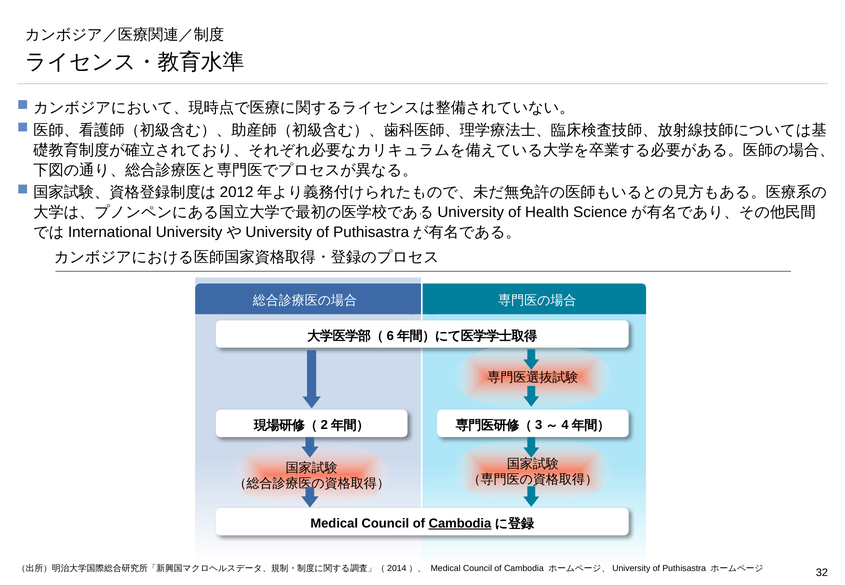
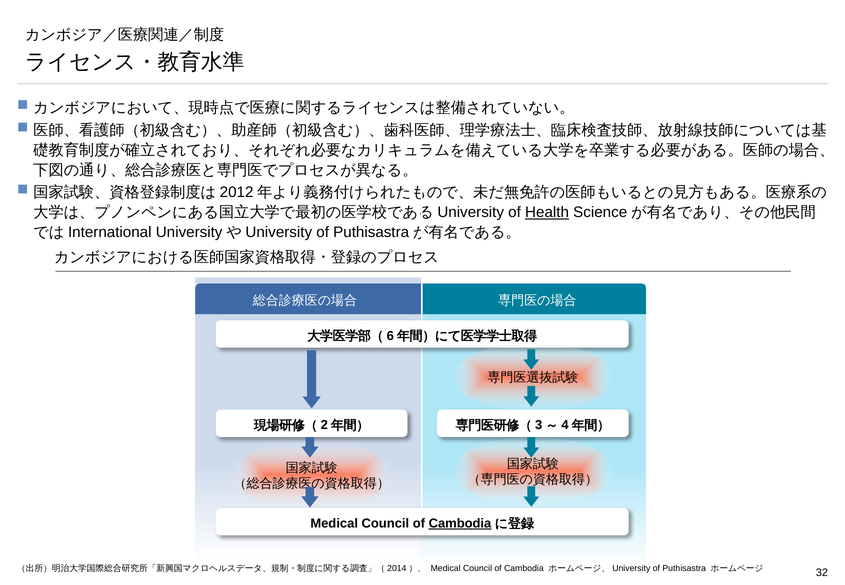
Health underline: none -> present (547, 212)
